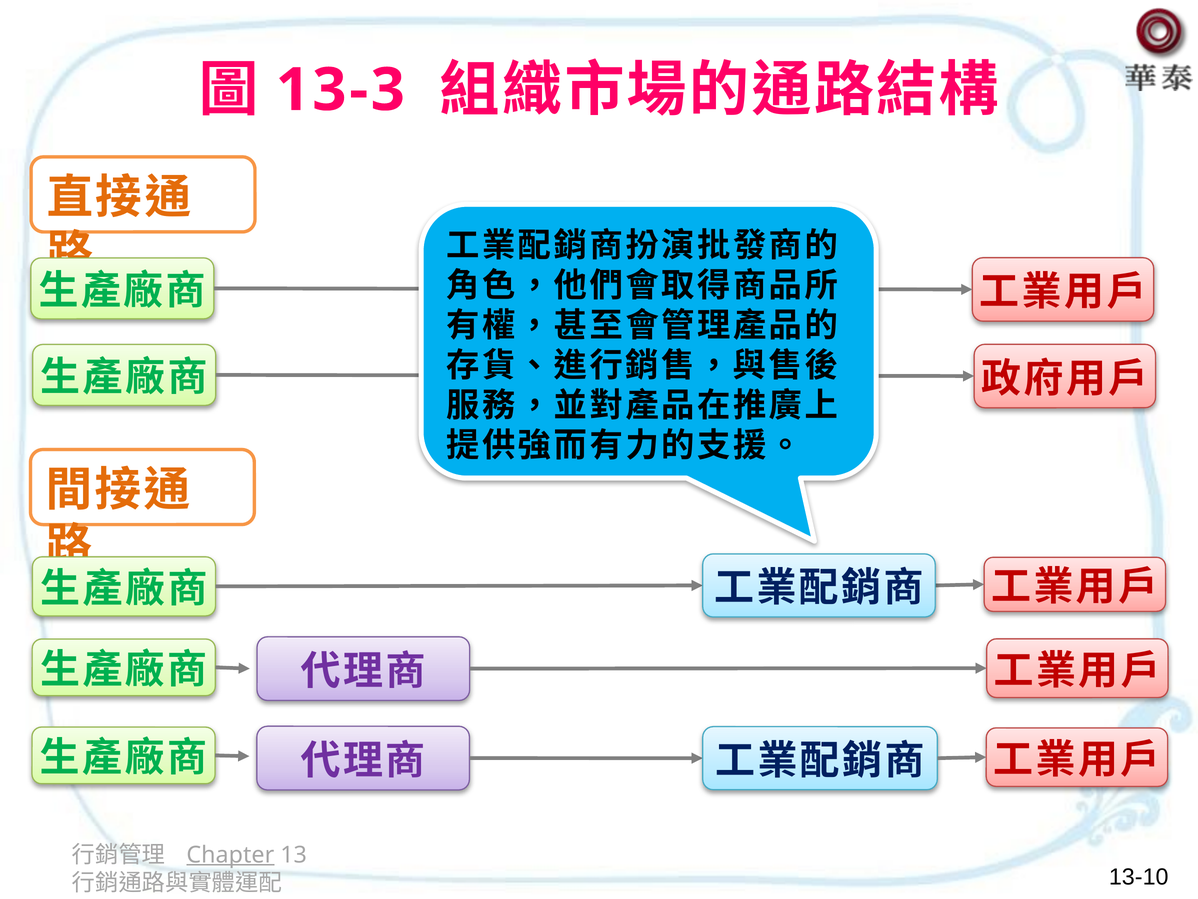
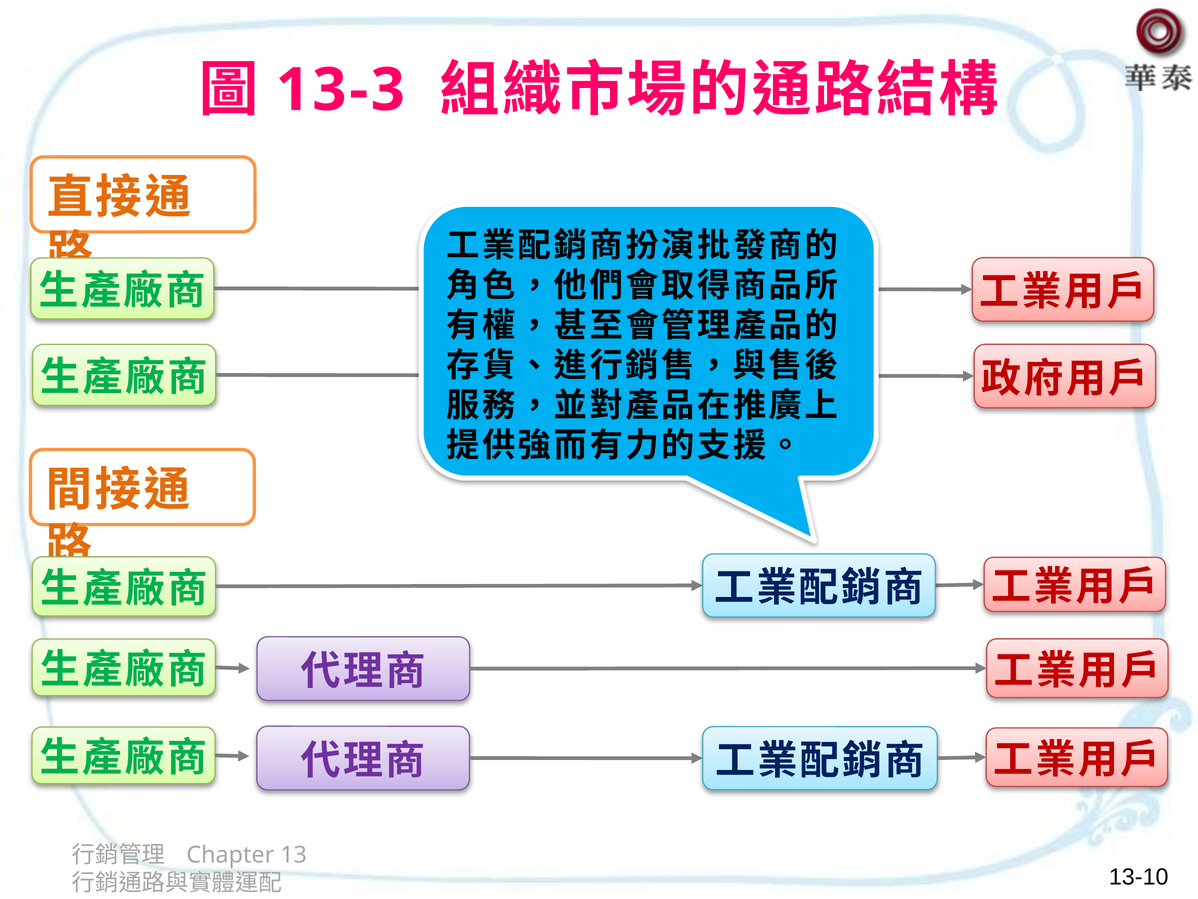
Chapter underline: present -> none (230, 854)
